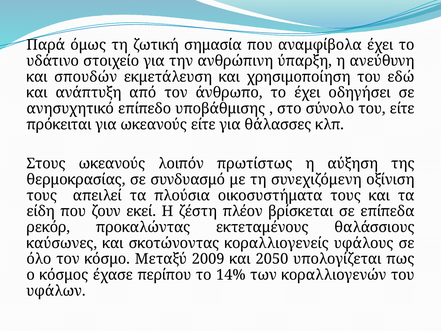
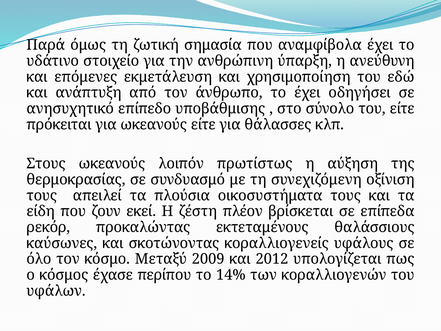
σπουδών: σπουδών -> επόμενες (86, 77)
2050: 2050 -> 2012 (272, 259)
